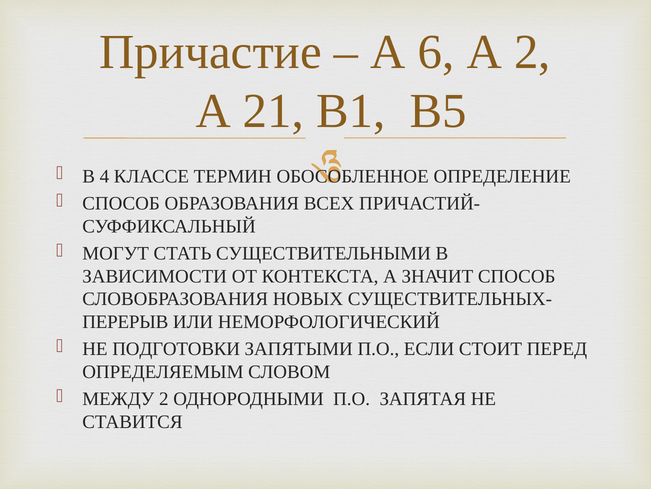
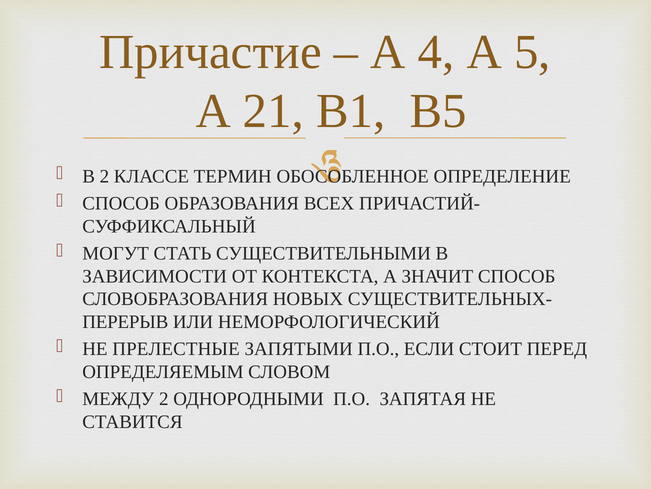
6: 6 -> 4 (436, 52)
А 2: 2 -> 5 (532, 52)
В 4: 4 -> 2 (104, 176)
ПОДГОТОВКИ: ПОДГОТОВКИ -> ПРЕЛЕСТНЫЕ (176, 349)
